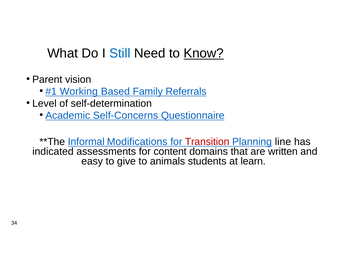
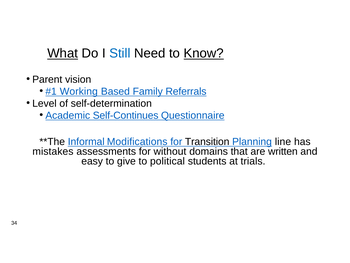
What underline: none -> present (63, 53)
Self-Concerns: Self-Concerns -> Self-Continues (126, 115)
Transition colour: red -> black (207, 141)
indicated: indicated -> mistakes (53, 151)
content: content -> without (170, 151)
animals: animals -> political (167, 161)
learn: learn -> trials (253, 161)
